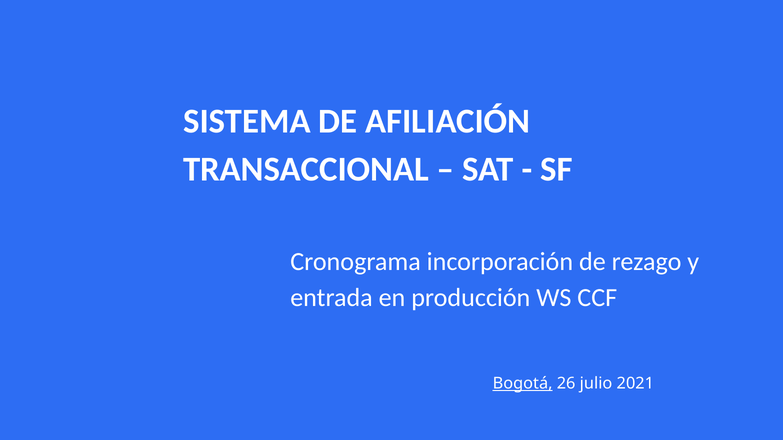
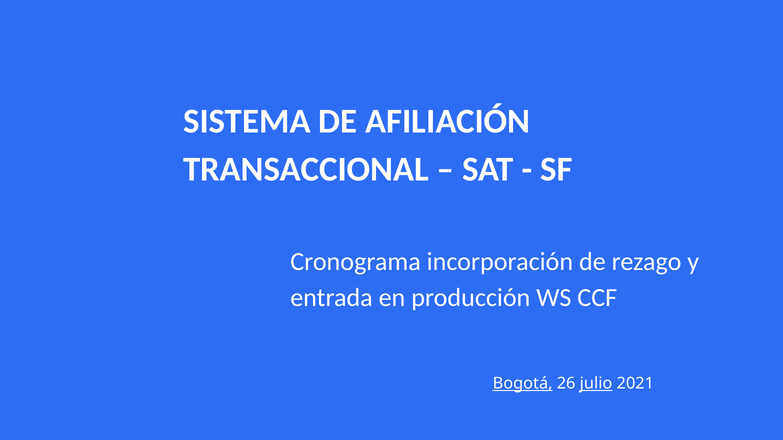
julio underline: none -> present (596, 384)
